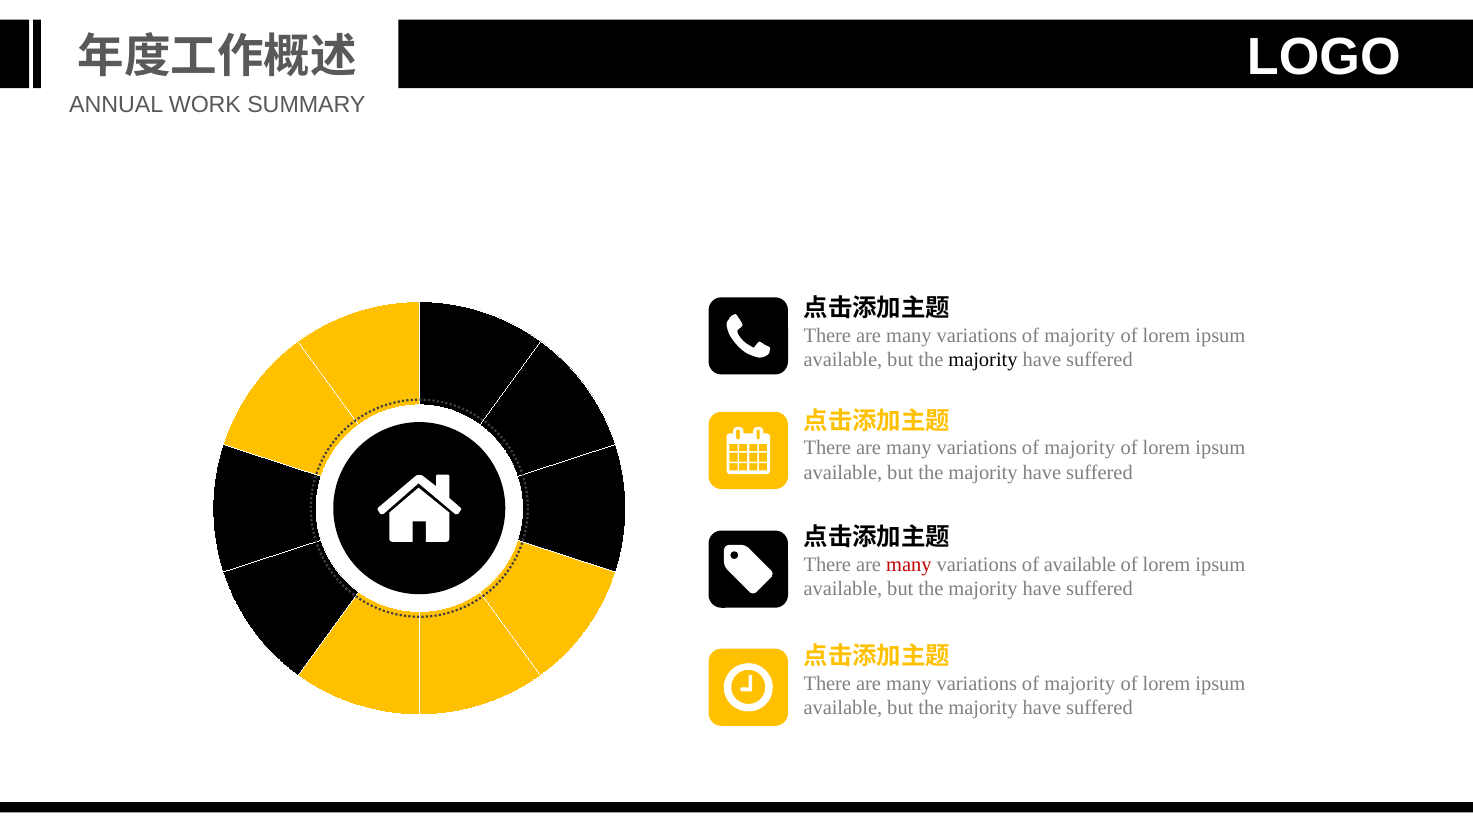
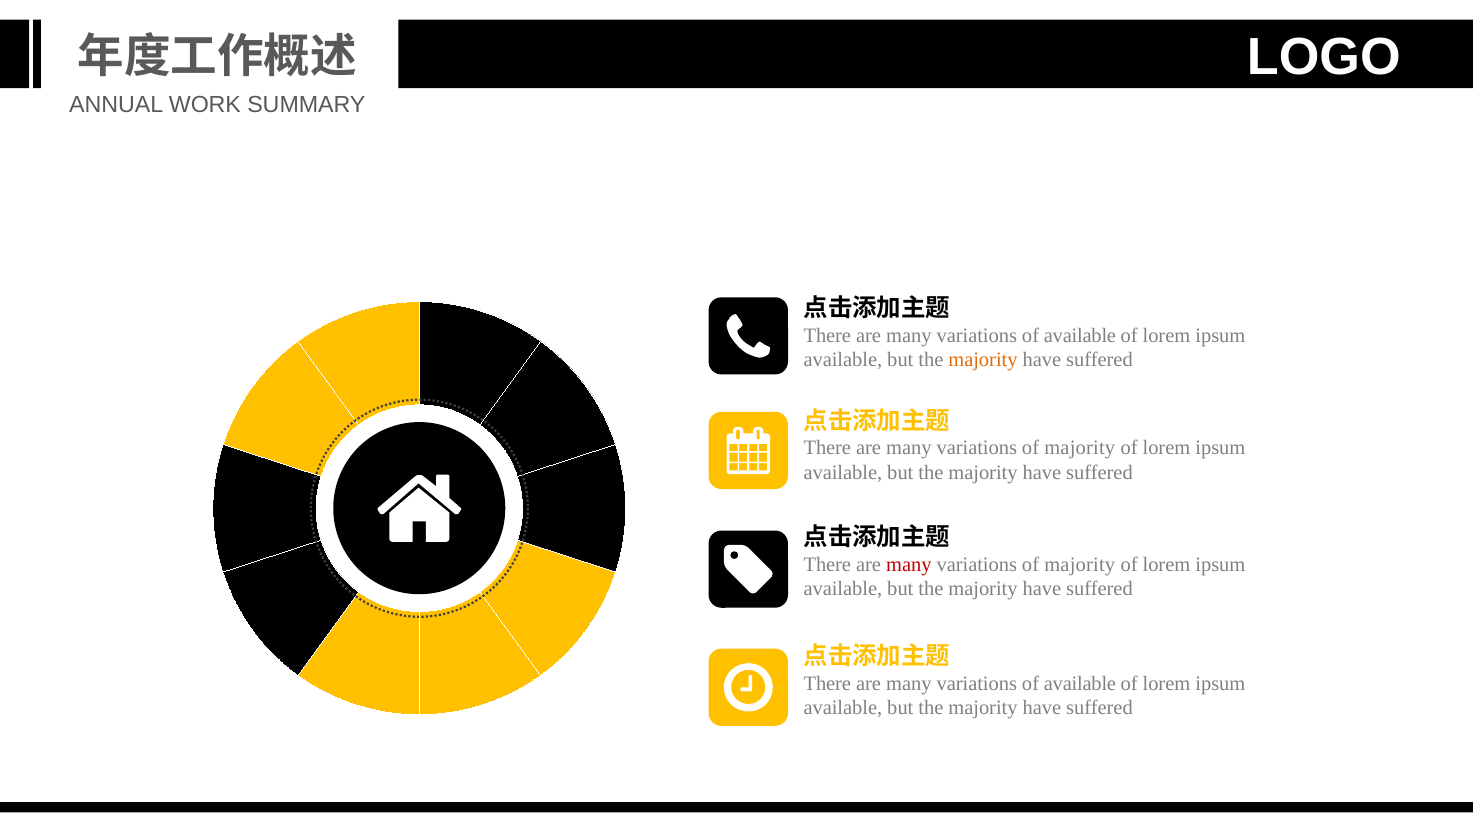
majority: majority -> available (1080, 335)
majority colour: black -> orange (983, 360)
available: available -> majority (1080, 564)
majority: majority -> available (1080, 683)
